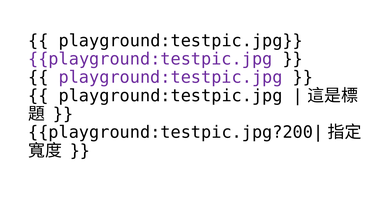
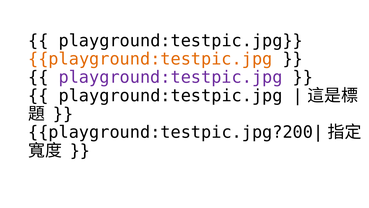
playground:testpic.jpg colour: purple -> orange (150, 59)
